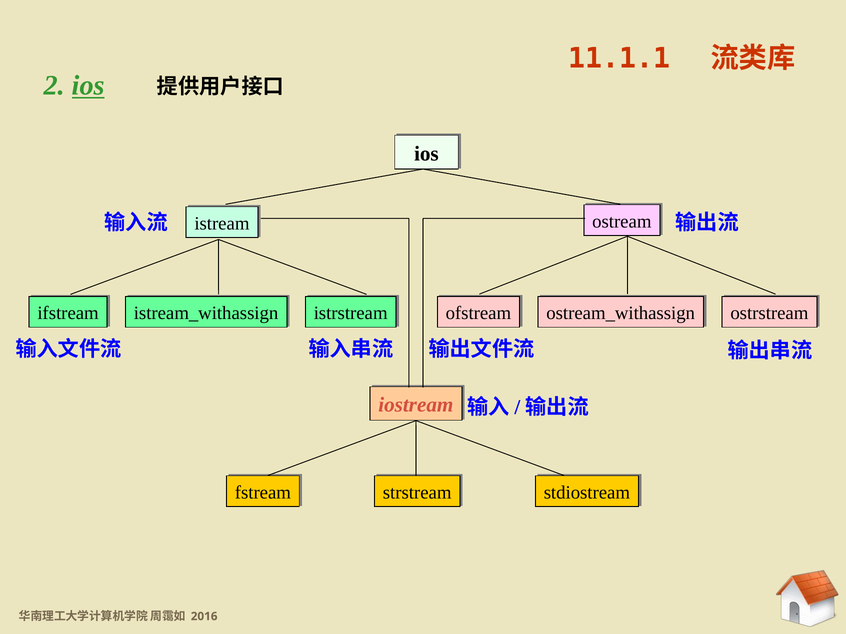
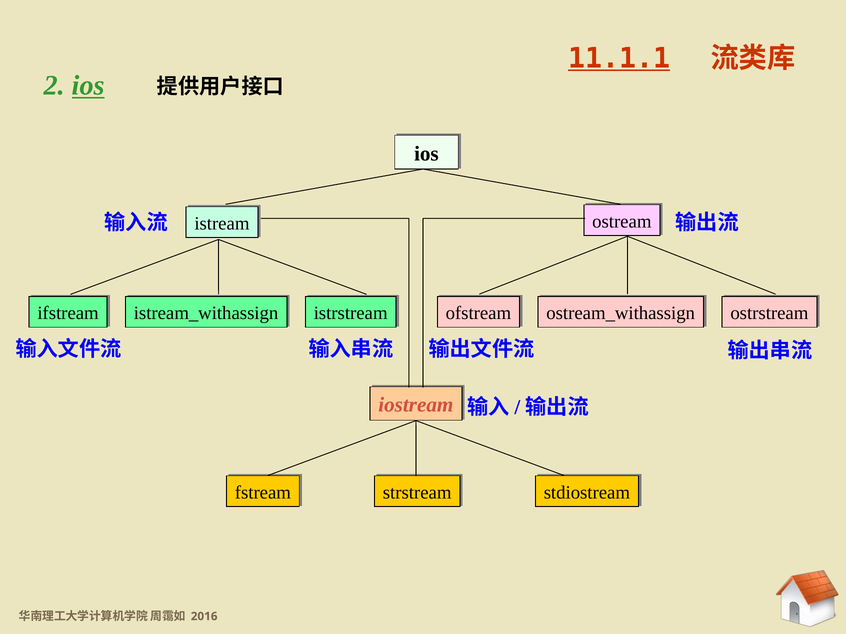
11.1.1 underline: none -> present (619, 58)
